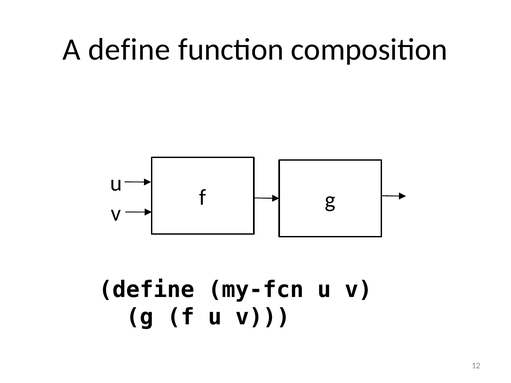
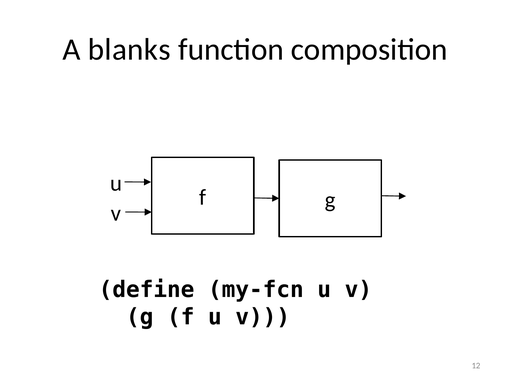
A define: define -> blanks (129, 49)
